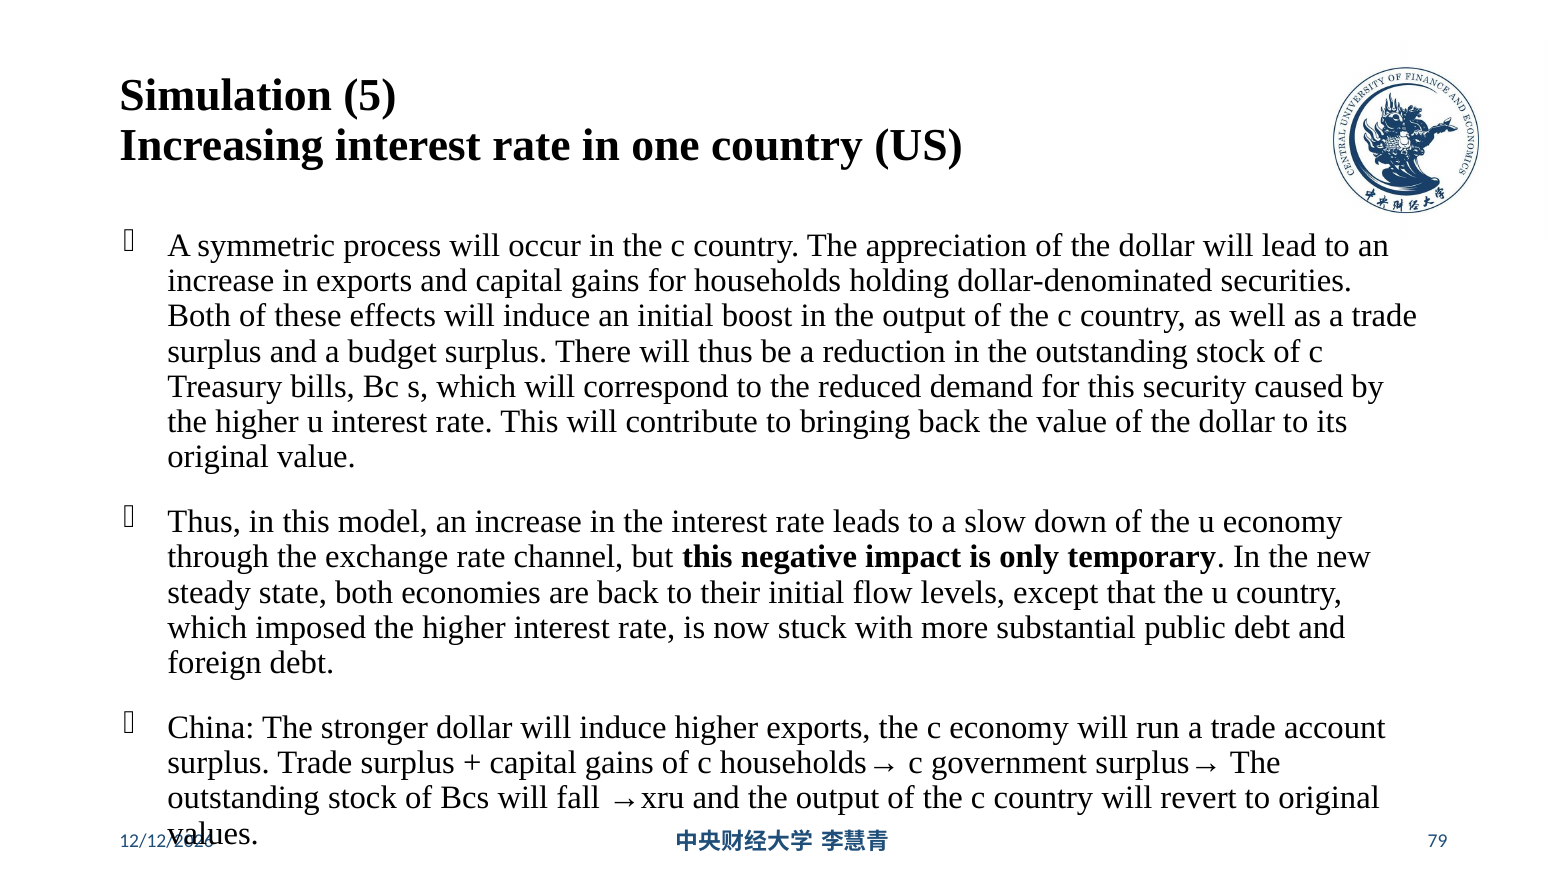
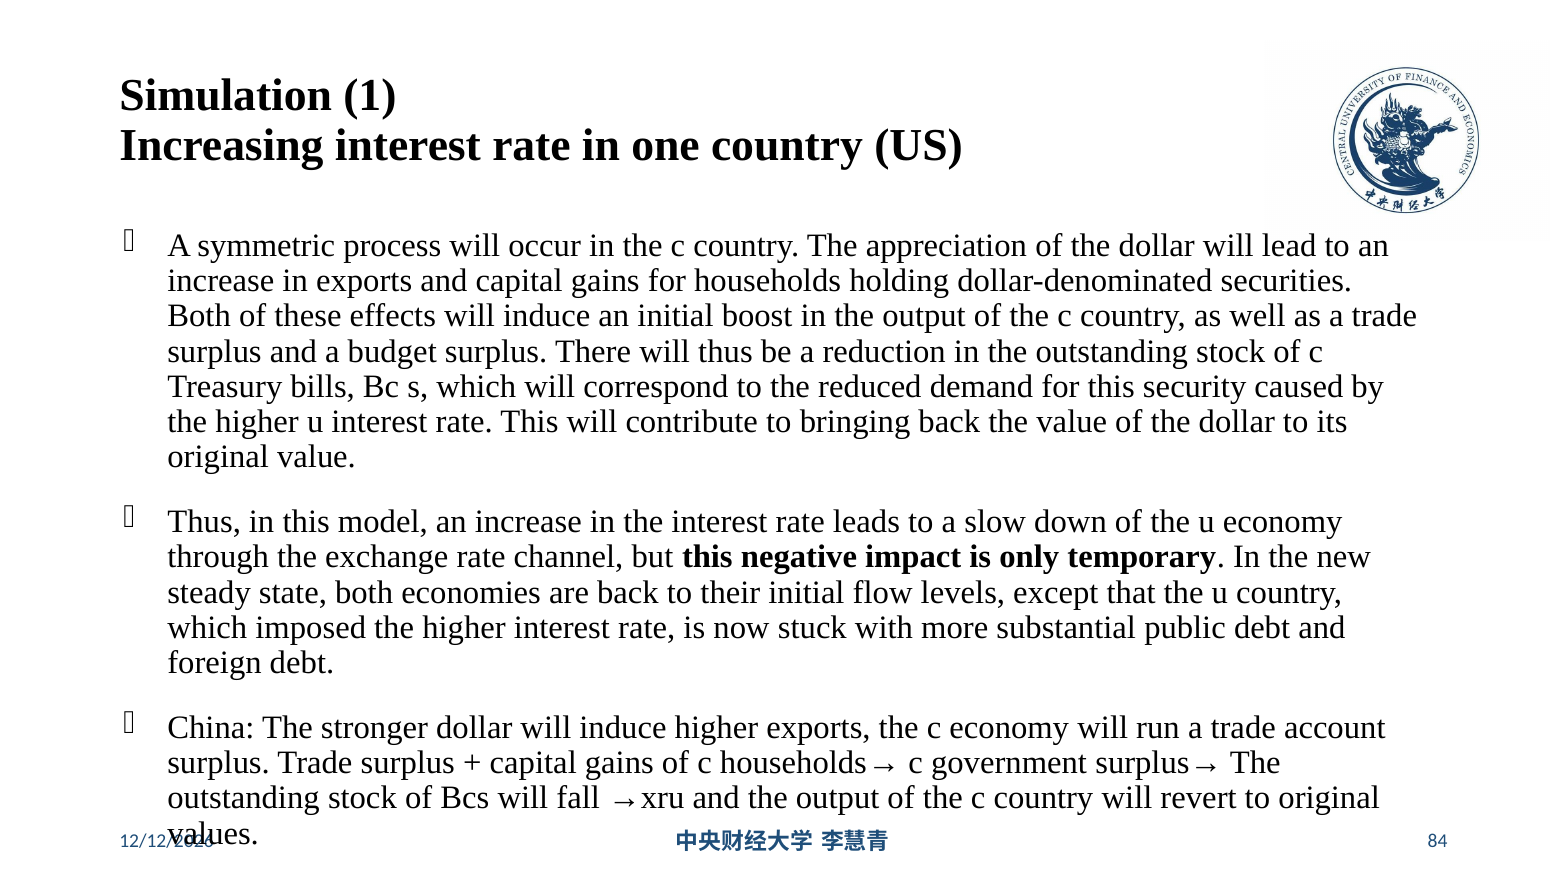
5: 5 -> 1 (370, 96)
79: 79 -> 84 (1438, 841)
